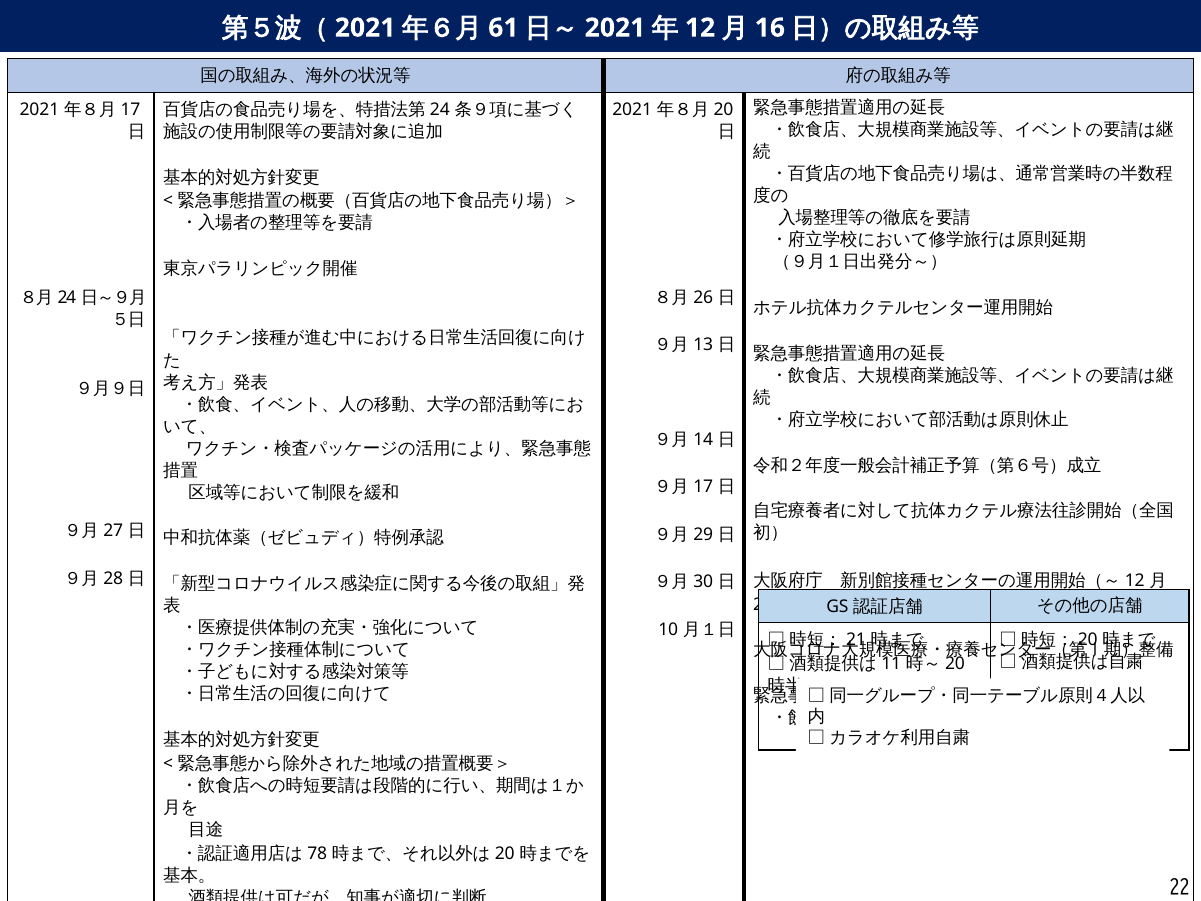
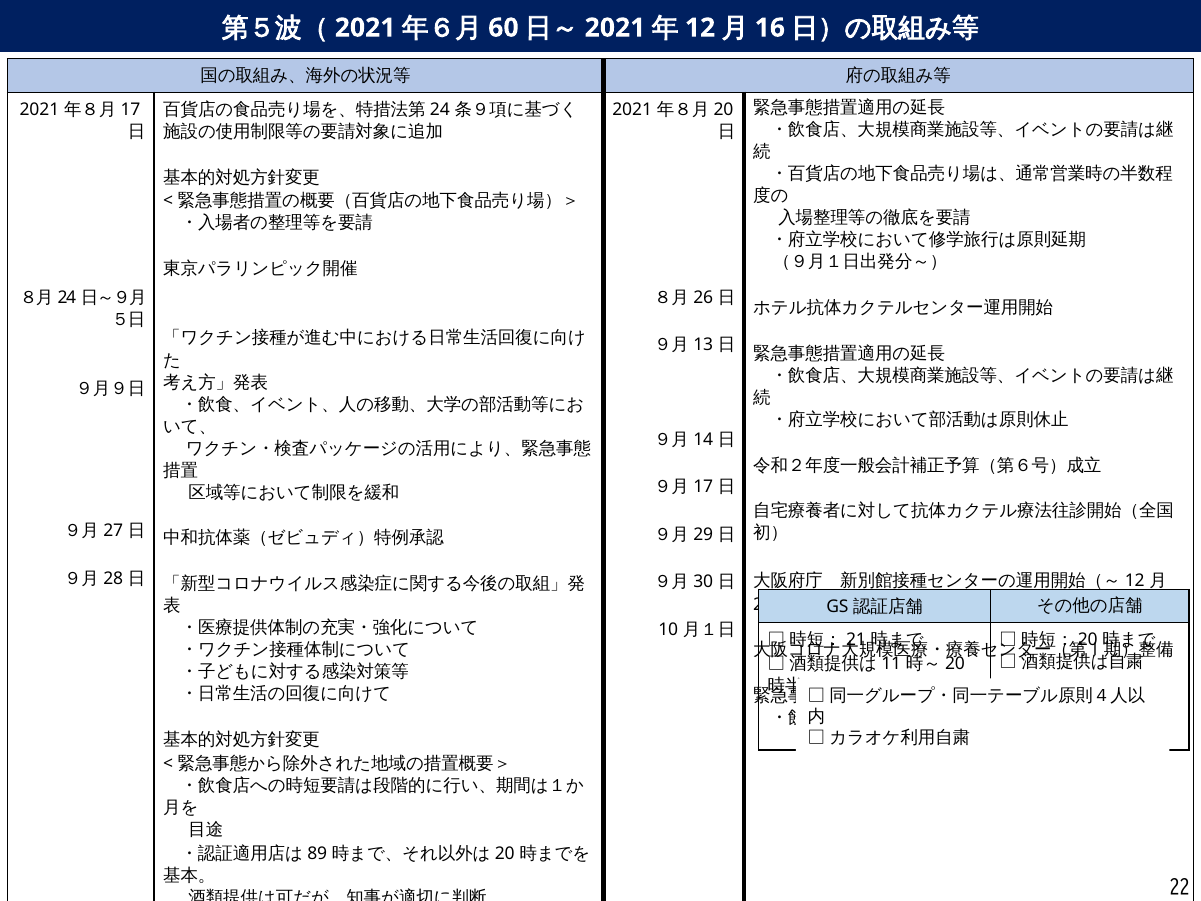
61: 61 -> 60 (503, 28)
78: 78 -> 89 (317, 853)
